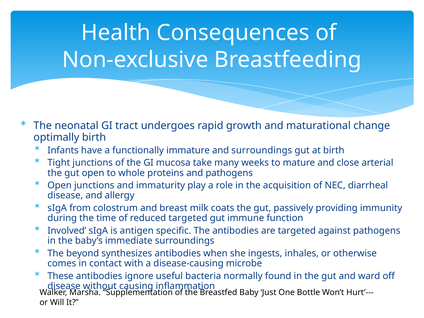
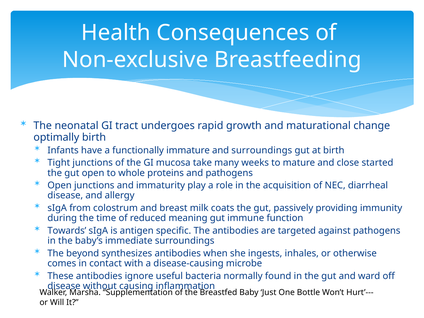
arterial: arterial -> started (377, 163)
reduced targeted: targeted -> meaning (188, 218)
Involved: Involved -> Towards (67, 231)
